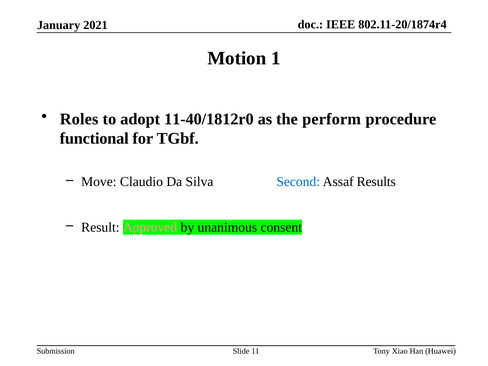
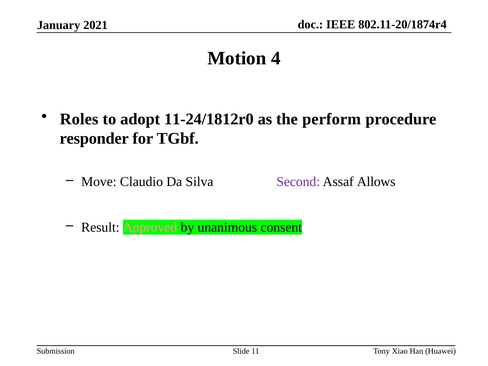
1: 1 -> 4 (276, 58)
11-40/1812r0: 11-40/1812r0 -> 11-24/1812r0 (209, 119)
functional: functional -> responder (94, 139)
Second colour: blue -> purple (298, 182)
Results: Results -> Allows (376, 182)
